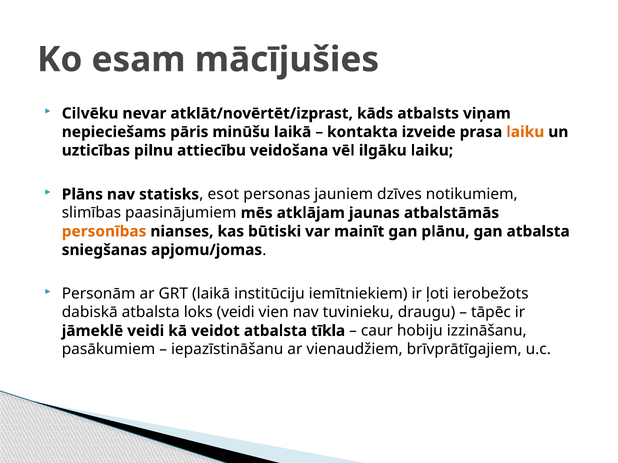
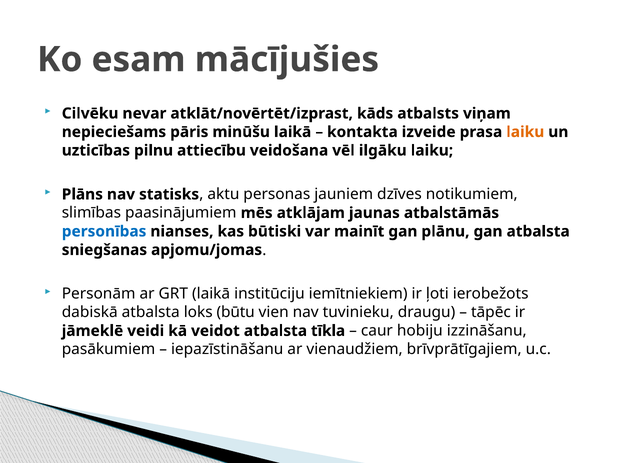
esot: esot -> aktu (223, 195)
personības colour: orange -> blue (104, 232)
loks veidi: veidi -> būtu (236, 313)
